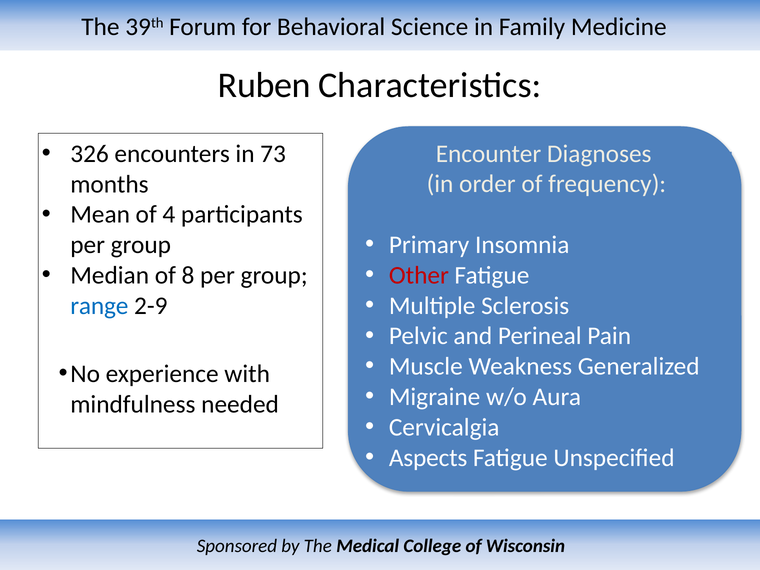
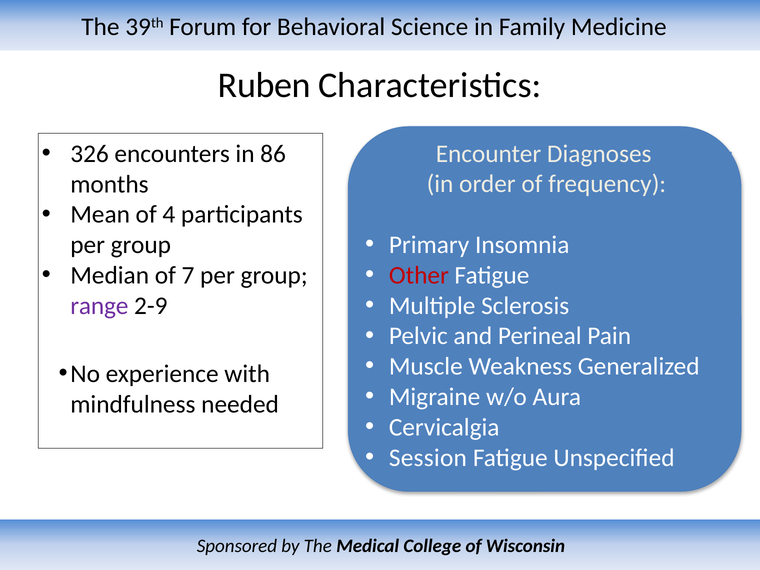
73: 73 -> 86 (273, 154)
8: 8 -> 7 (188, 275)
range colour: blue -> purple (99, 306)
Aspects: Aspects -> Session (428, 458)
